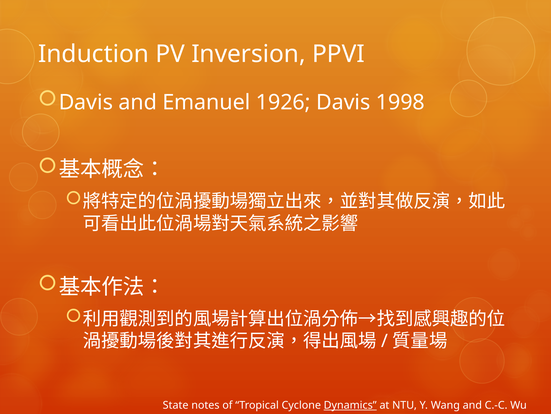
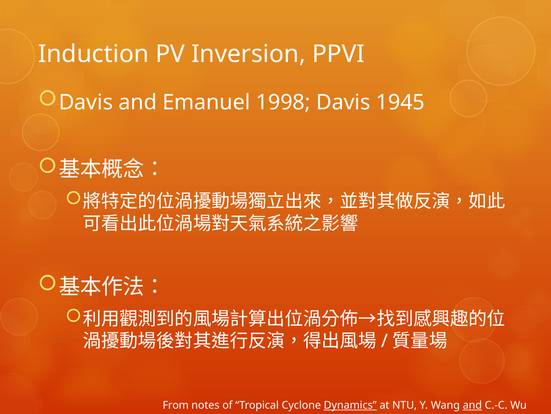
1926: 1926 -> 1998 (283, 102)
1998: 1998 -> 1945 (400, 102)
State: State -> From (176, 405)
and underline: none -> present (472, 405)
